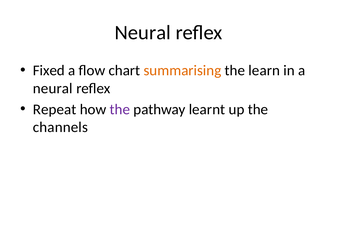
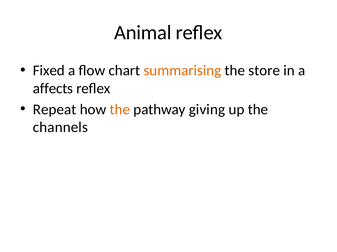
Neural: Neural -> Animal (143, 33)
learn: learn -> store (264, 71)
neural: neural -> affects (53, 89)
the colour: purple -> orange (120, 110)
learnt: learnt -> giving (207, 110)
